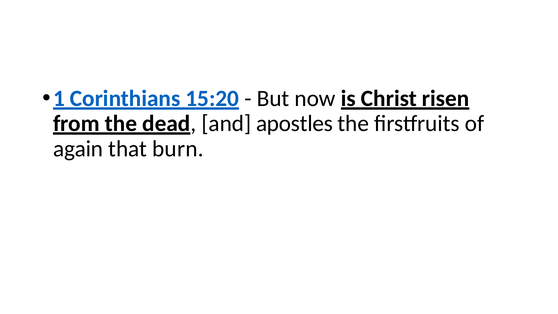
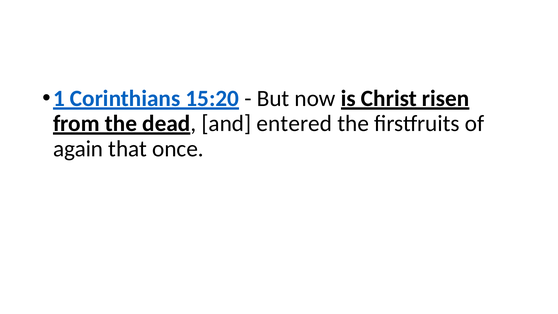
apostles: apostles -> entered (294, 124)
burn: burn -> once (178, 149)
